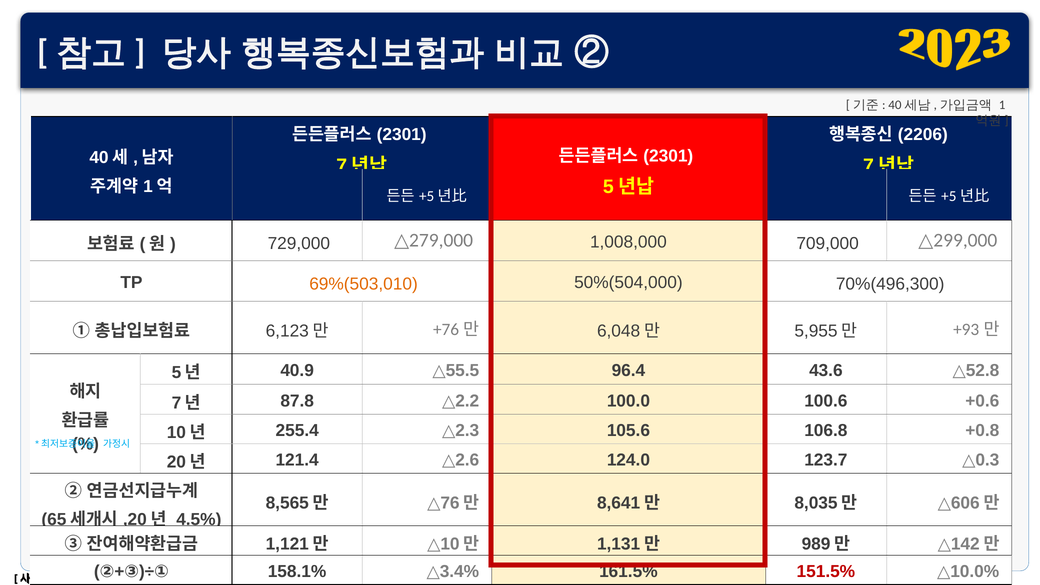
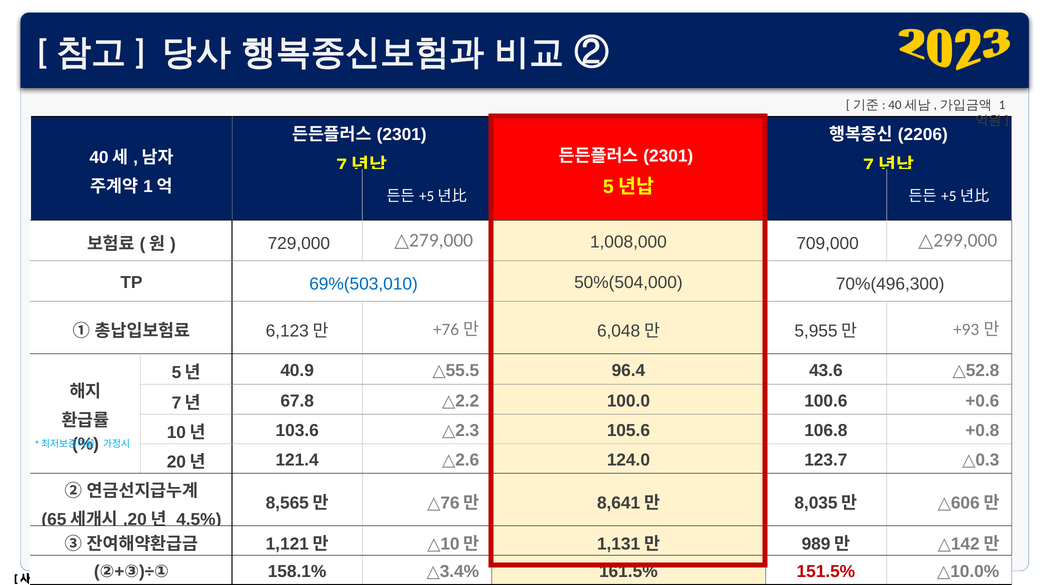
69%(503,010 colour: orange -> blue (364, 284)
87.8: 87.8 -> 67.8 (297, 401)
255.4: 255.4 -> 103.6 (297, 431)
